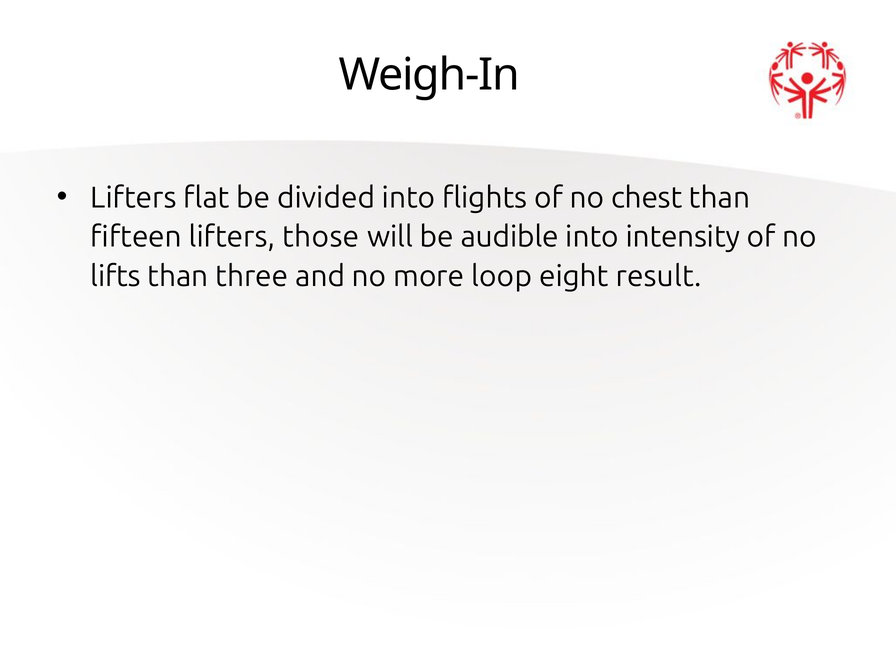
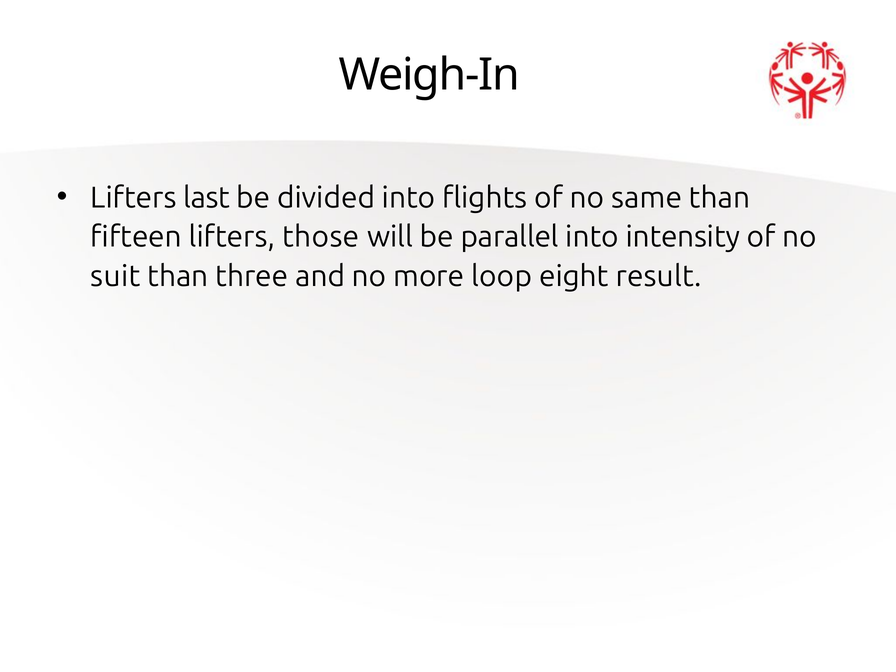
flat: flat -> last (207, 198)
chest: chest -> same (647, 198)
audible: audible -> parallel (510, 237)
lifts: lifts -> suit (115, 277)
